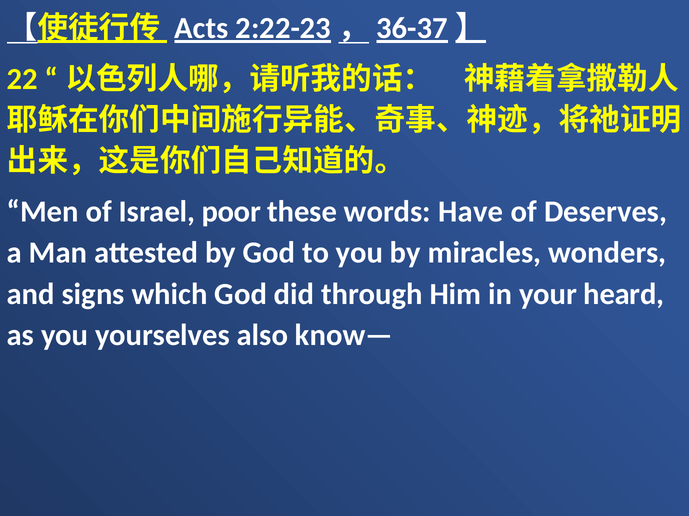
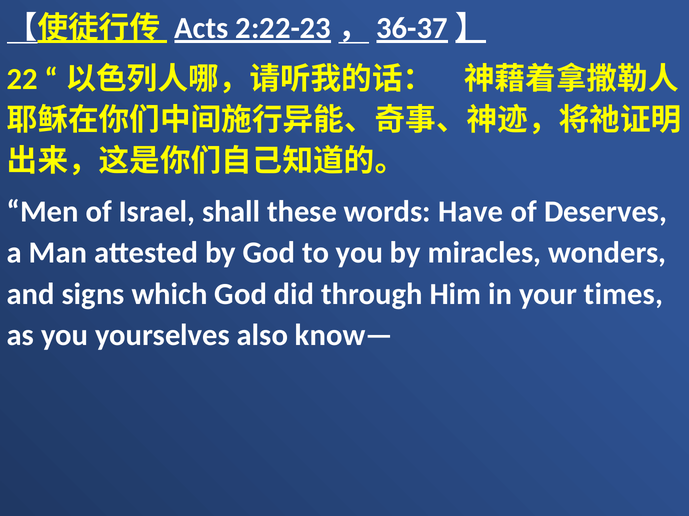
poor: poor -> shall (231, 212)
heard: heard -> times (624, 294)
